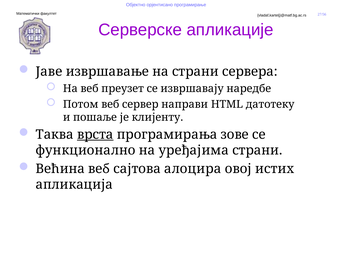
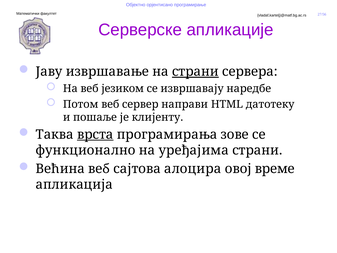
Јаве: Јаве -> Јаву (49, 72)
страни underline: none -> present (195, 72)
преузет: преузет -> језиком (123, 89)
истих: истих -> време (275, 169)
